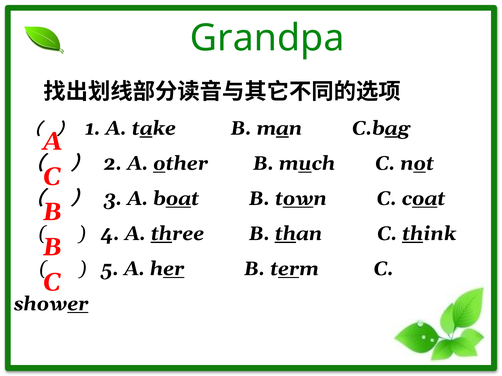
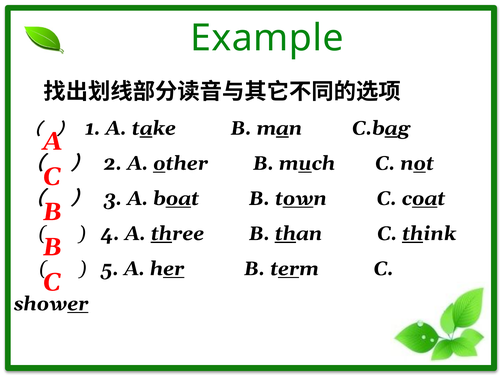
Grandpa: Grandpa -> Example (267, 38)
